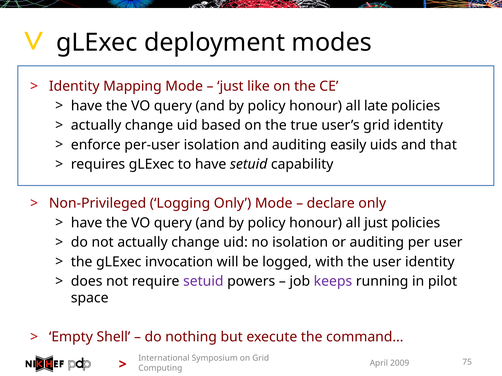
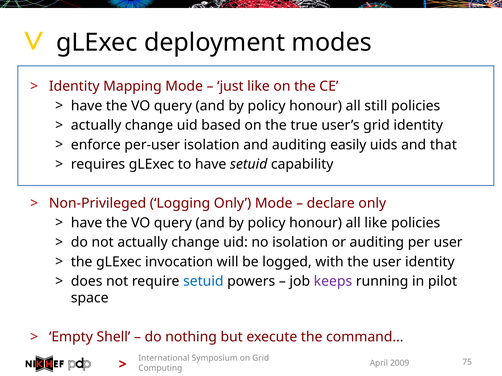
late: late -> still (376, 106)
all just: just -> like (376, 223)
setuid colour: purple -> blue (203, 282)
